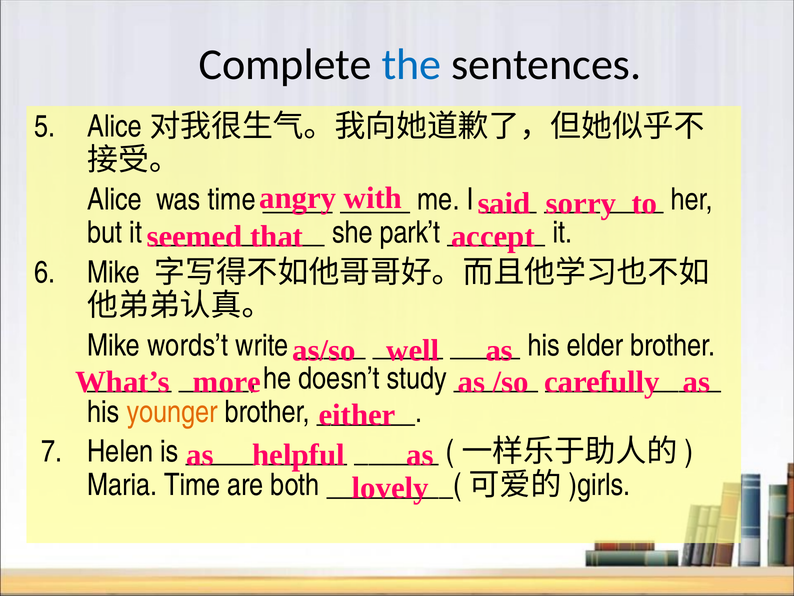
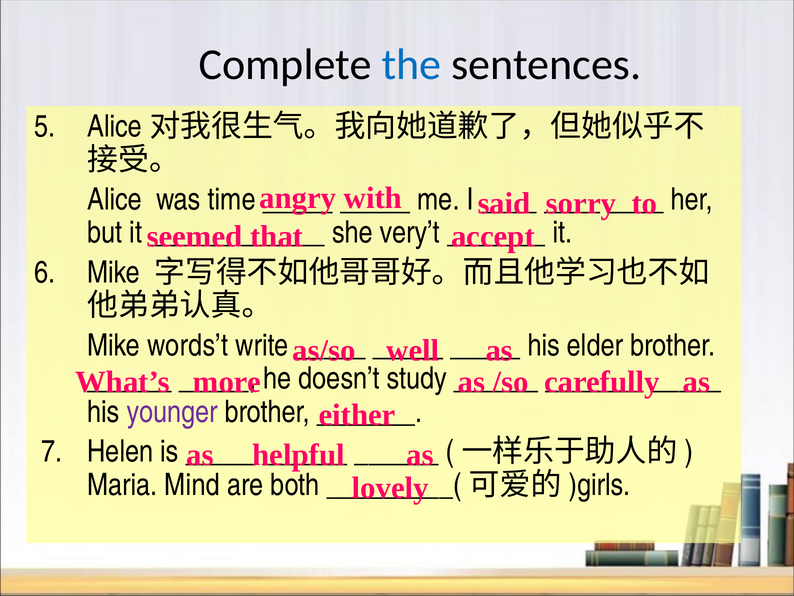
park’t: park’t -> very’t (410, 233)
younger colour: orange -> purple (172, 412)
Maria Time: Time -> Mind (192, 485)
